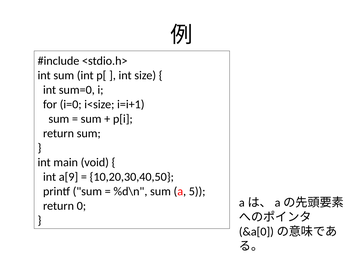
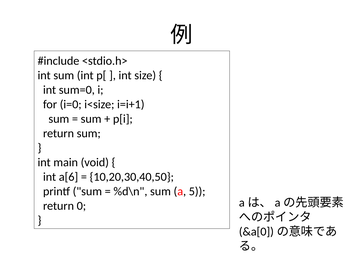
a[9: a[9 -> a[6 (68, 177)
